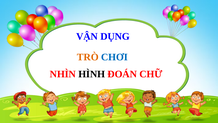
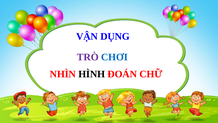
TRÒ colour: orange -> purple (88, 57)
